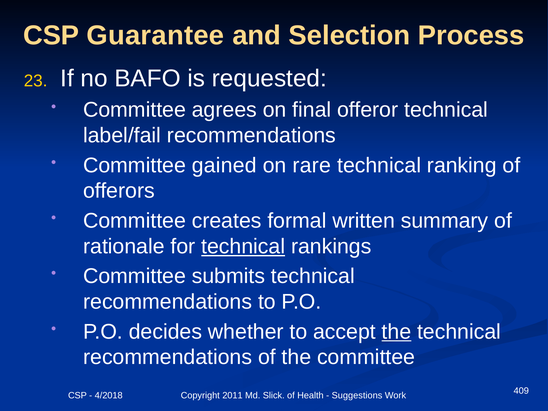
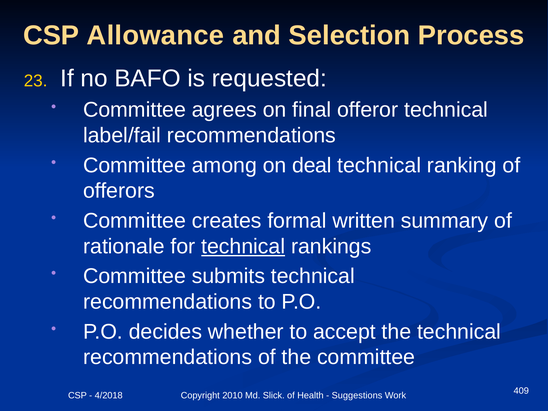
Guarantee: Guarantee -> Allowance (155, 36)
gained: gained -> among (224, 165)
rare: rare -> deal (312, 165)
the underline: present -> none (396, 332)
2011: 2011 -> 2010 (232, 395)
